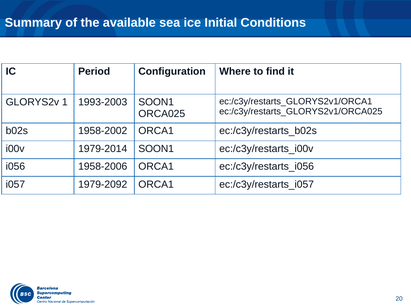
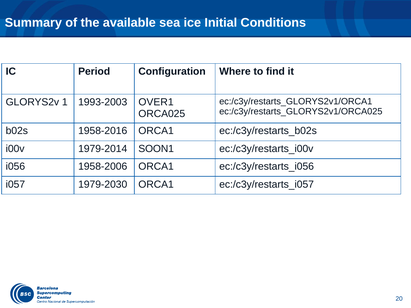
1993-2003 SOON1: SOON1 -> OVER1 (156, 102)
1958-2002: 1958-2002 -> 1958-2016 (103, 131)
1979-2092: 1979-2092 -> 1979-2030 (103, 185)
